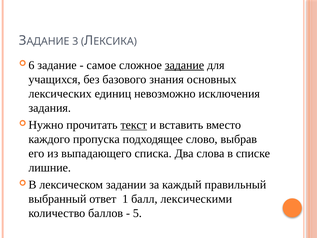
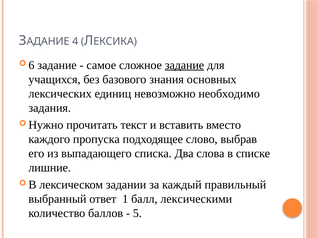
3: 3 -> 4 (75, 41)
исключения: исключения -> необходимо (229, 94)
текст underline: present -> none (134, 125)
